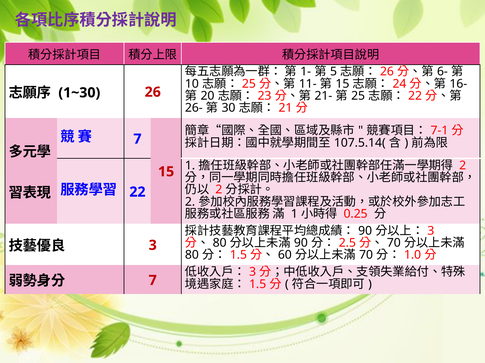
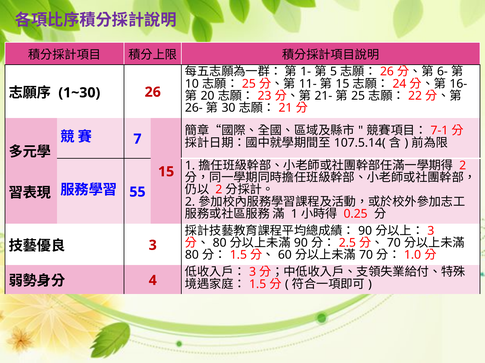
22: 22 -> 55 (137, 192)
7: 7 -> 4 (153, 281)
